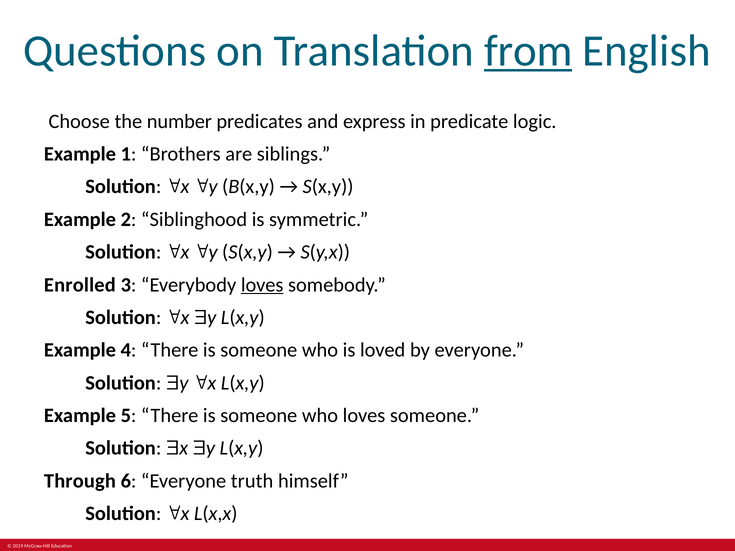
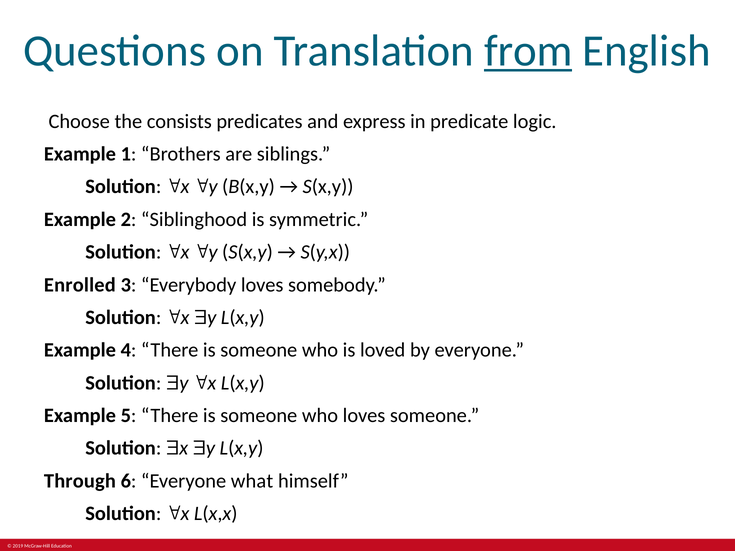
number: number -> consists (179, 121)
loves underline: present -> none (262, 285)
truth: truth -> what (252, 481)
